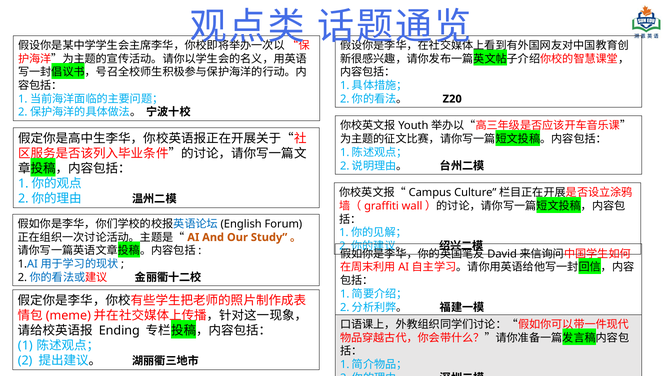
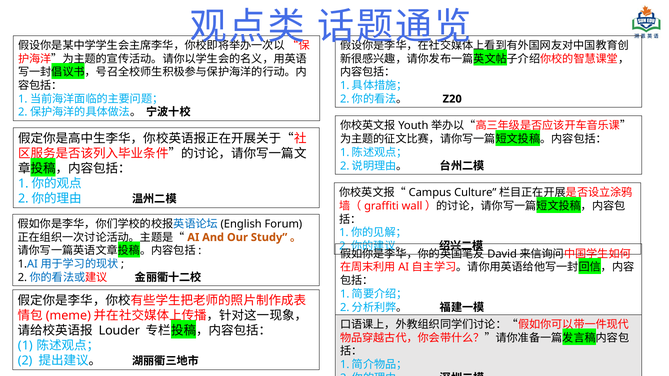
Ending: Ending -> Louder (119, 331)
